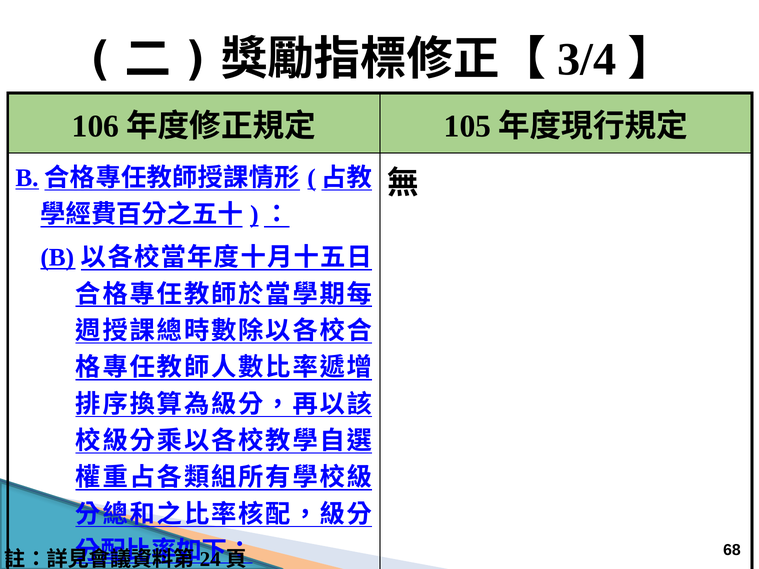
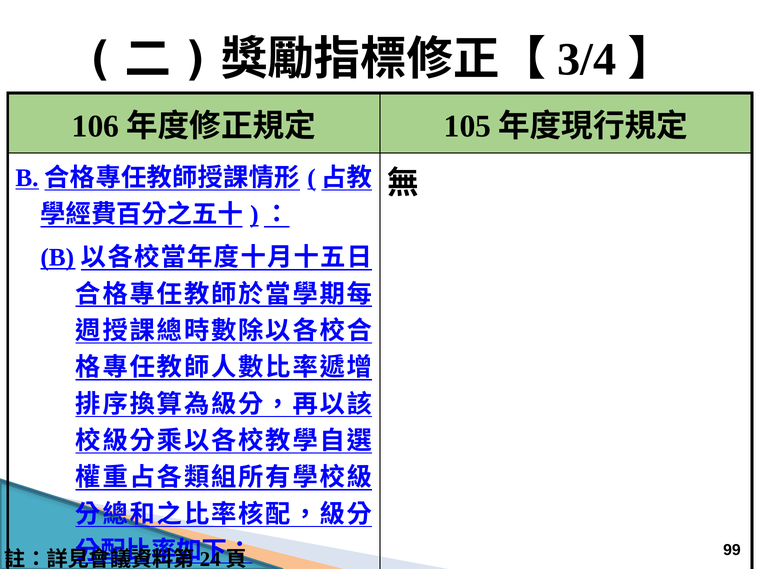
68: 68 -> 99 (732, 550)
